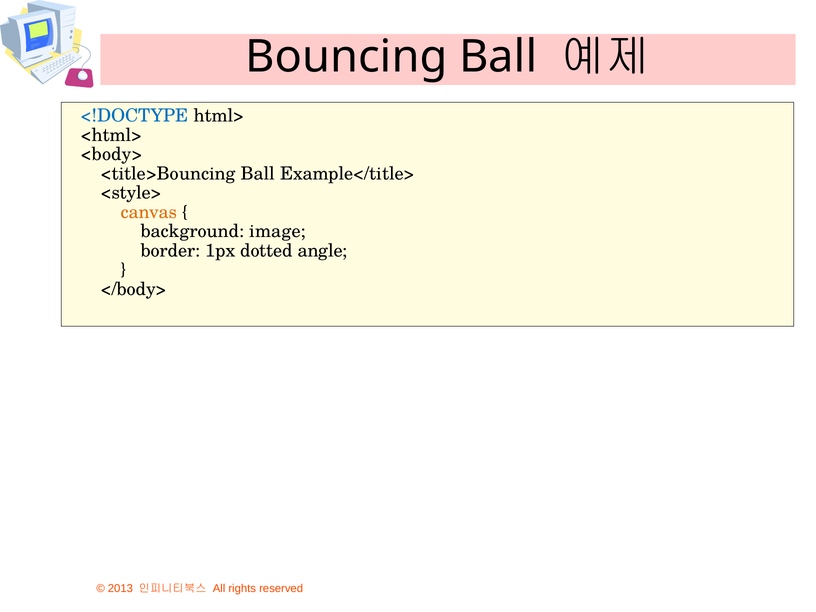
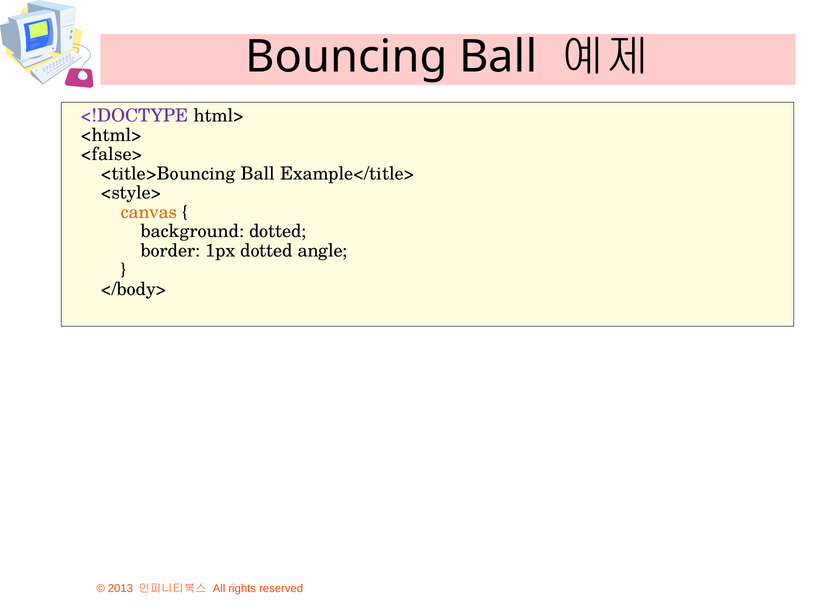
<!DOCTYPE colour: blue -> purple (135, 116)
<body>: <body> -> <false> (112, 154)
background image: image -> dotted (278, 231)
